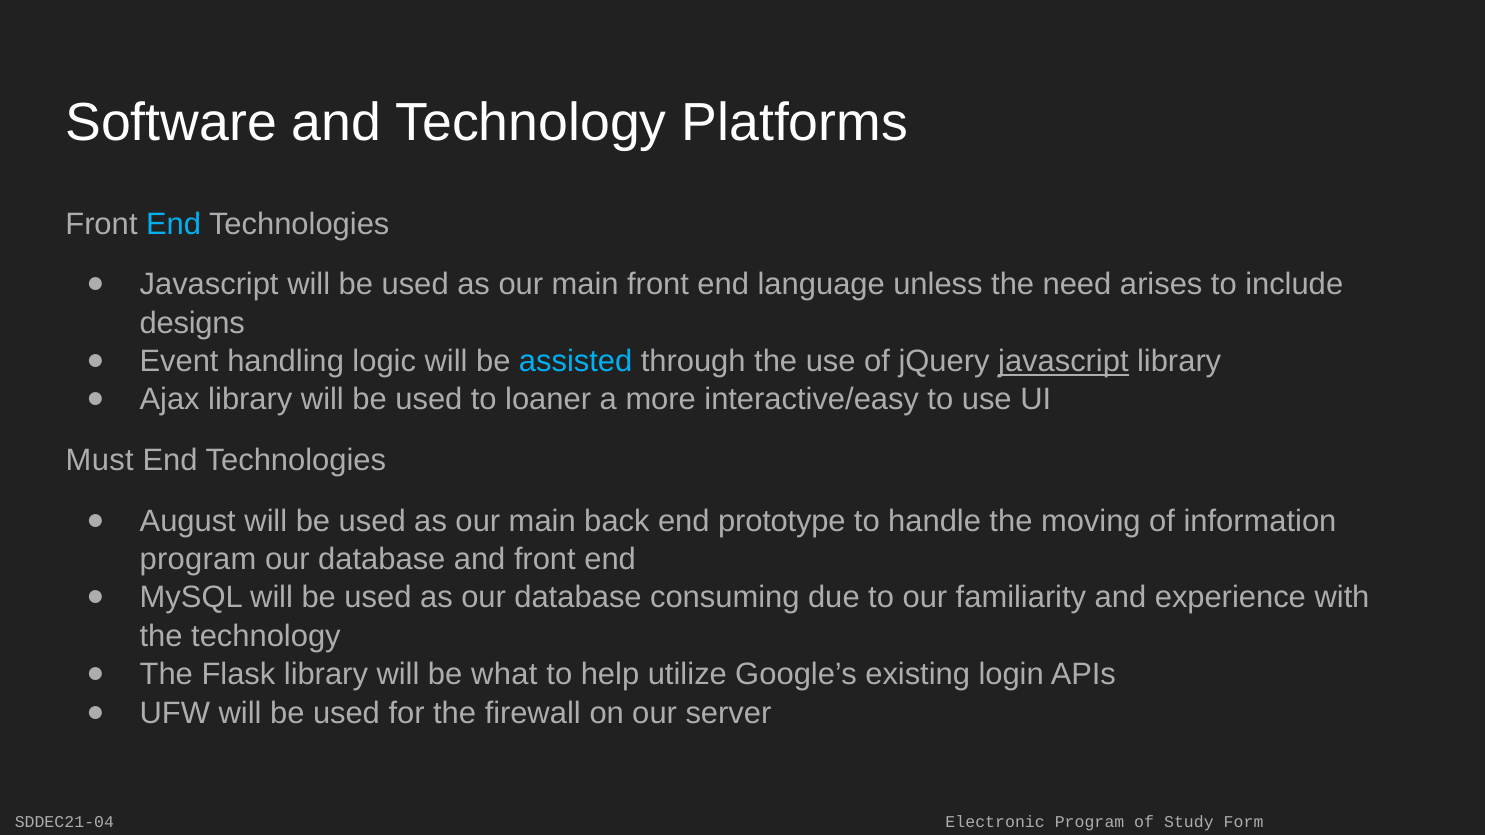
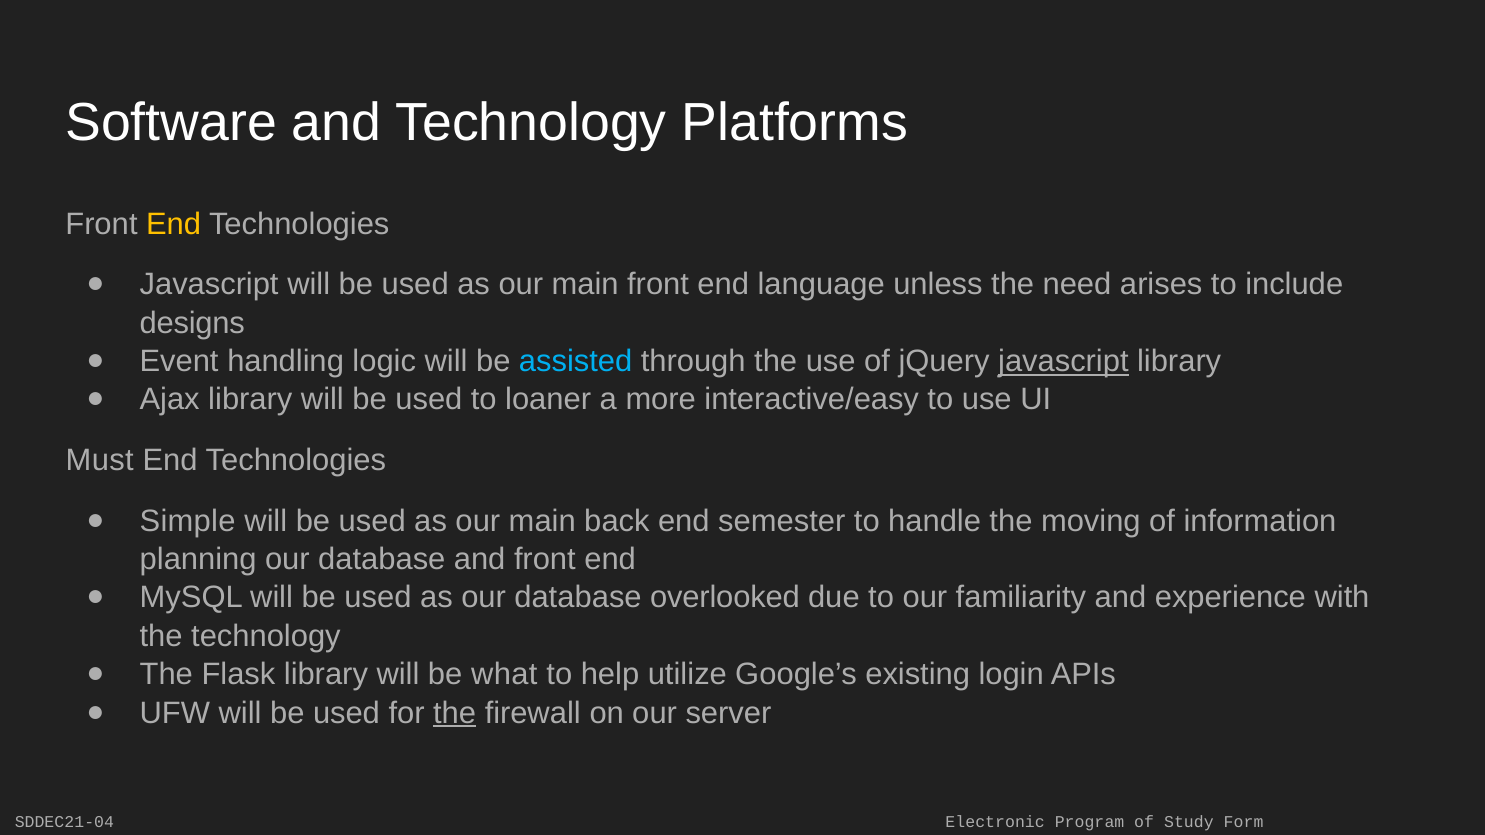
End colour: light blue -> yellow (174, 224)
August: August -> Simple (188, 521)
prototype: prototype -> semester (782, 521)
program: program -> planning (198, 560)
consuming: consuming -> overlooked (725, 598)
the underline: none -> present (455, 713)
